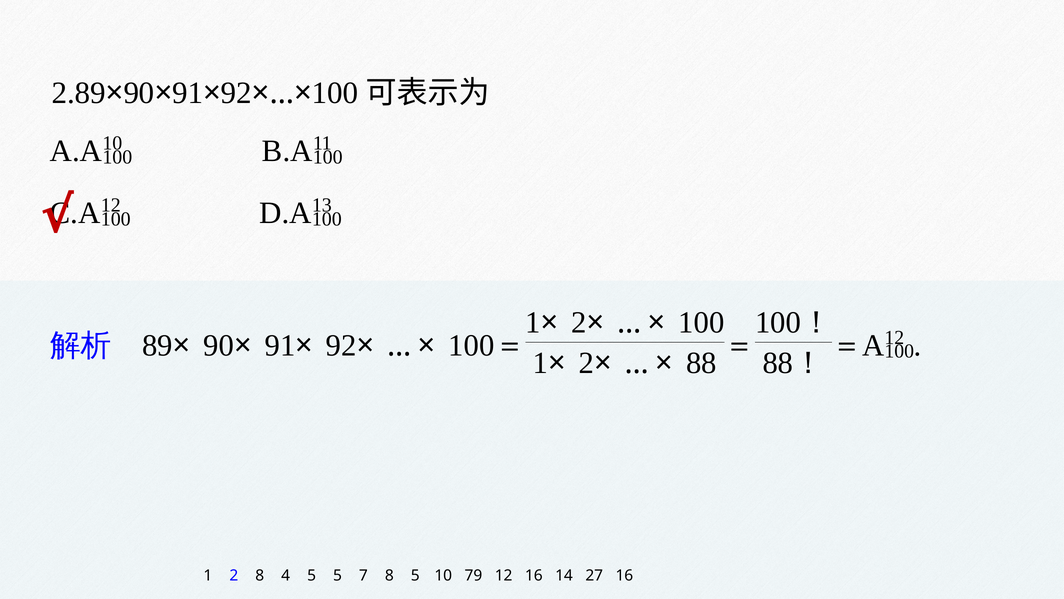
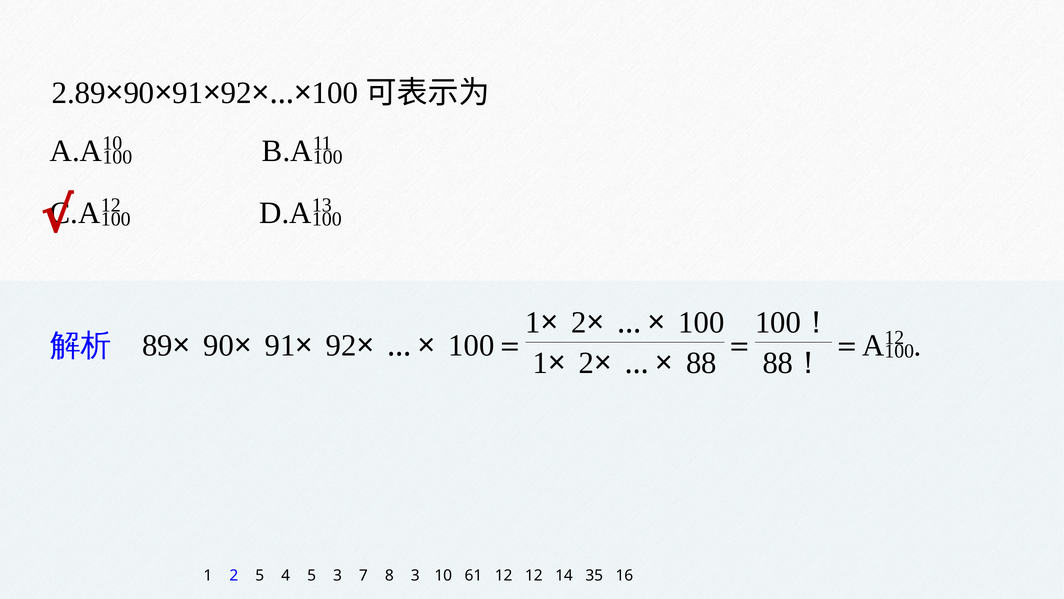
2 8: 8 -> 5 (260, 575)
5 5: 5 -> 3 (337, 575)
8 5: 5 -> 3 (415, 575)
79: 79 -> 61 (473, 575)
12 16: 16 -> 12 (534, 575)
27: 27 -> 35 (594, 575)
